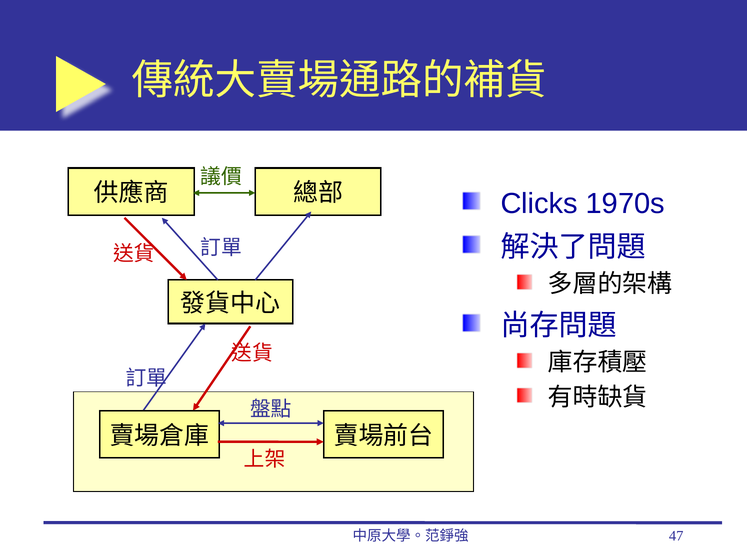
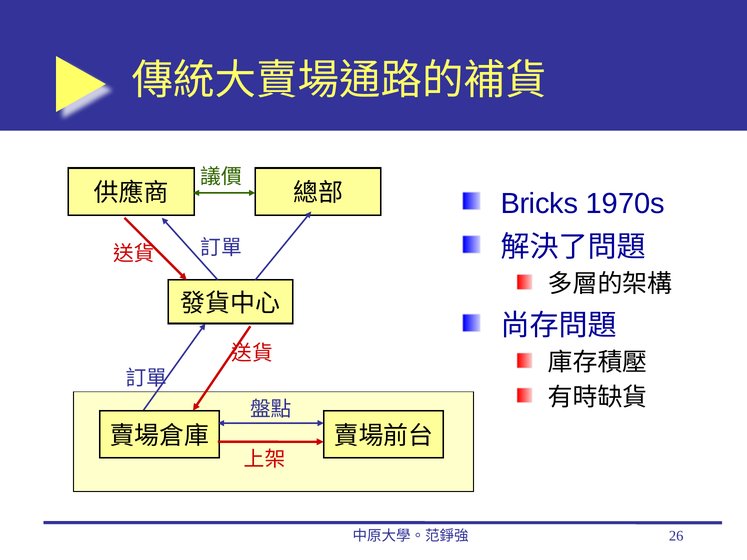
Clicks: Clicks -> Bricks (539, 204)
47: 47 -> 26 (676, 536)
